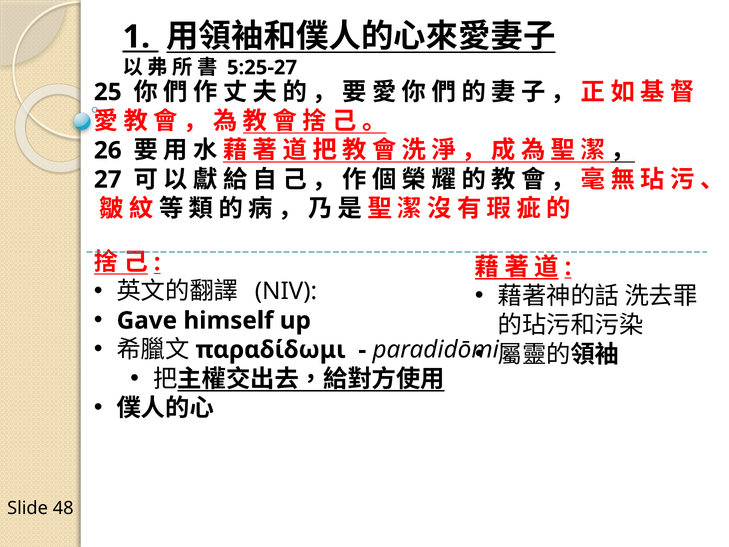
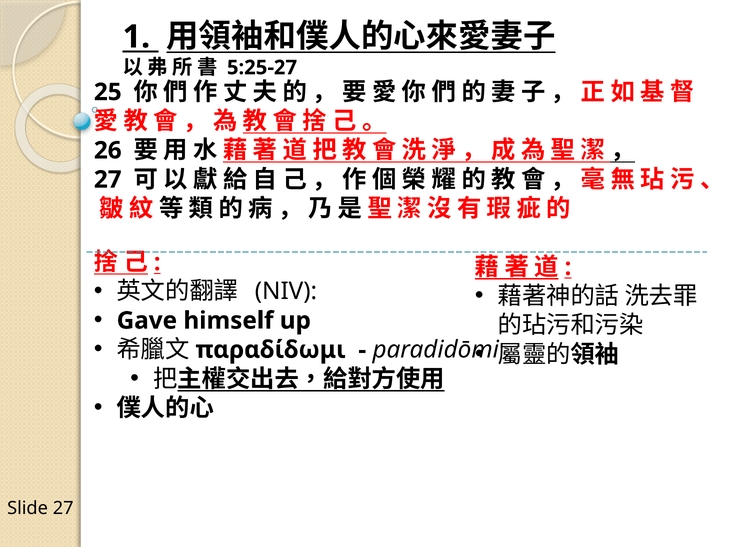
Slide 48: 48 -> 27 (63, 508)
